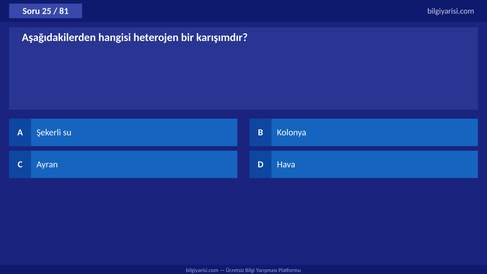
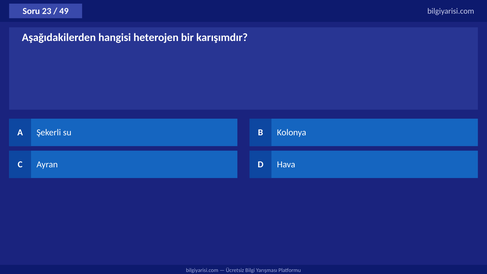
25: 25 -> 23 (47, 11)
81: 81 -> 49 (64, 11)
